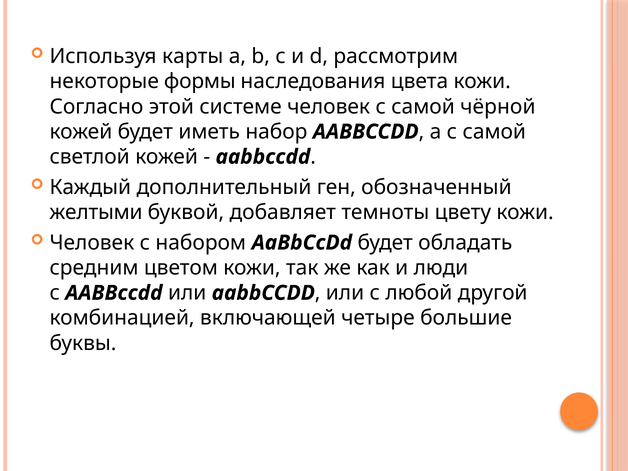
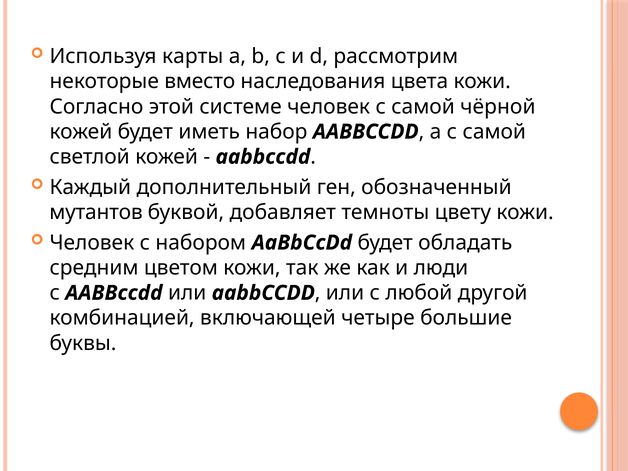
формы: формы -> вместо (200, 81)
желтыми: желтыми -> мутантов (96, 212)
